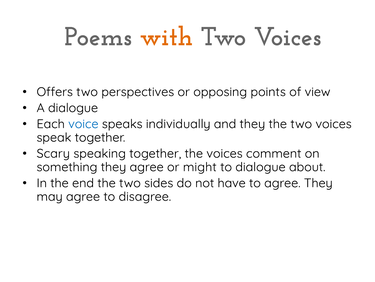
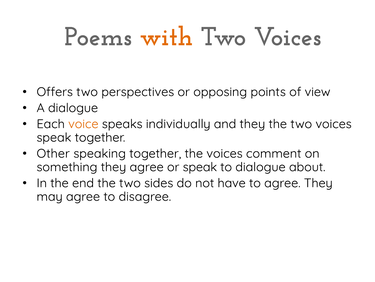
voice colour: blue -> orange (83, 124)
Scary: Scary -> Other (53, 153)
or might: might -> speak (200, 167)
